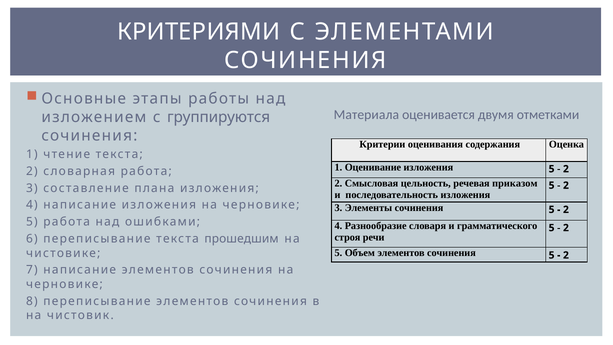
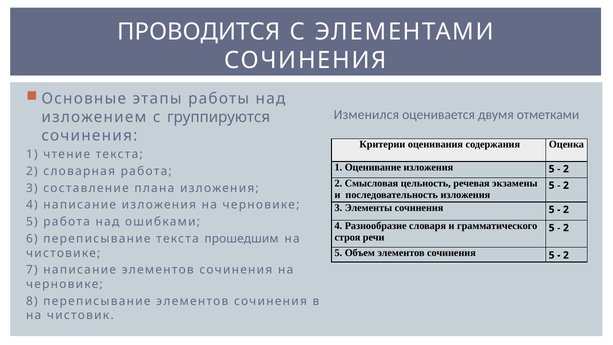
КРИТЕРИЯМИ: КРИТЕРИЯМИ -> ПРОВОДИТСЯ (199, 32)
Материала: Материала -> Изменился (366, 115)
приказом: приказом -> экзамены (515, 183)
